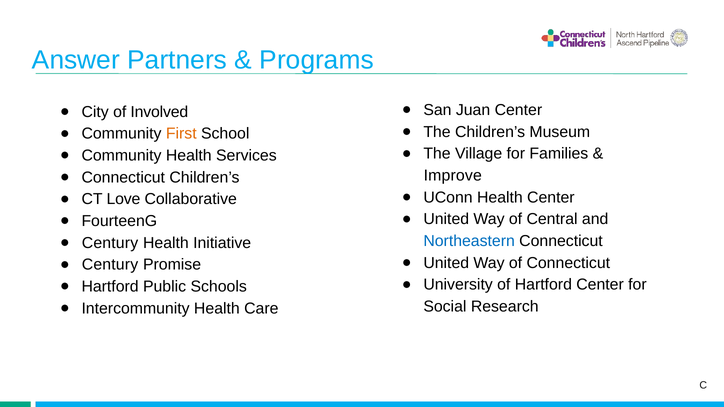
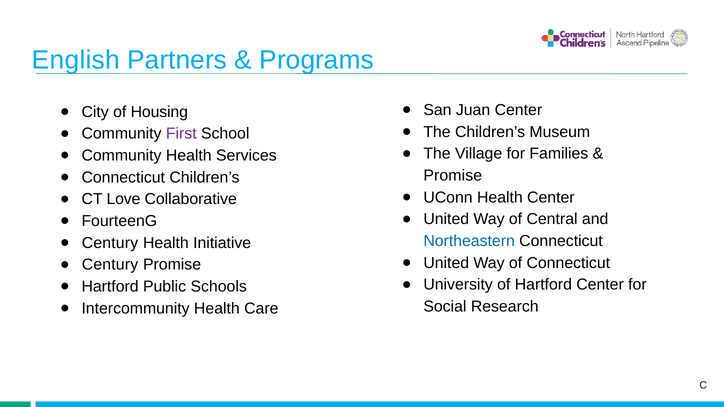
Answer: Answer -> English (76, 60)
Involved: Involved -> Housing (159, 112)
First colour: orange -> purple (181, 134)
Improve: Improve -> Promise (453, 176)
